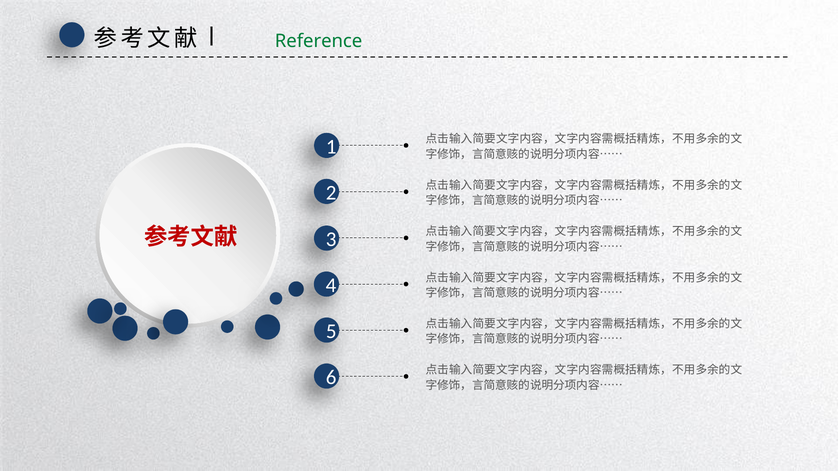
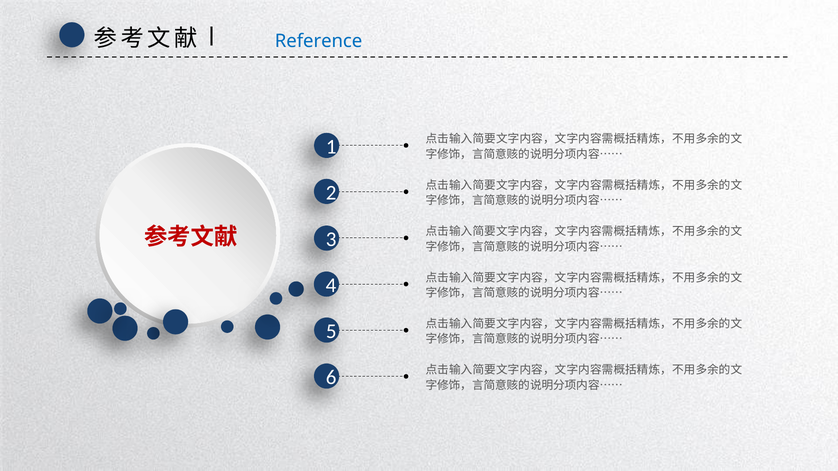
Reference colour: green -> blue (319, 41)
